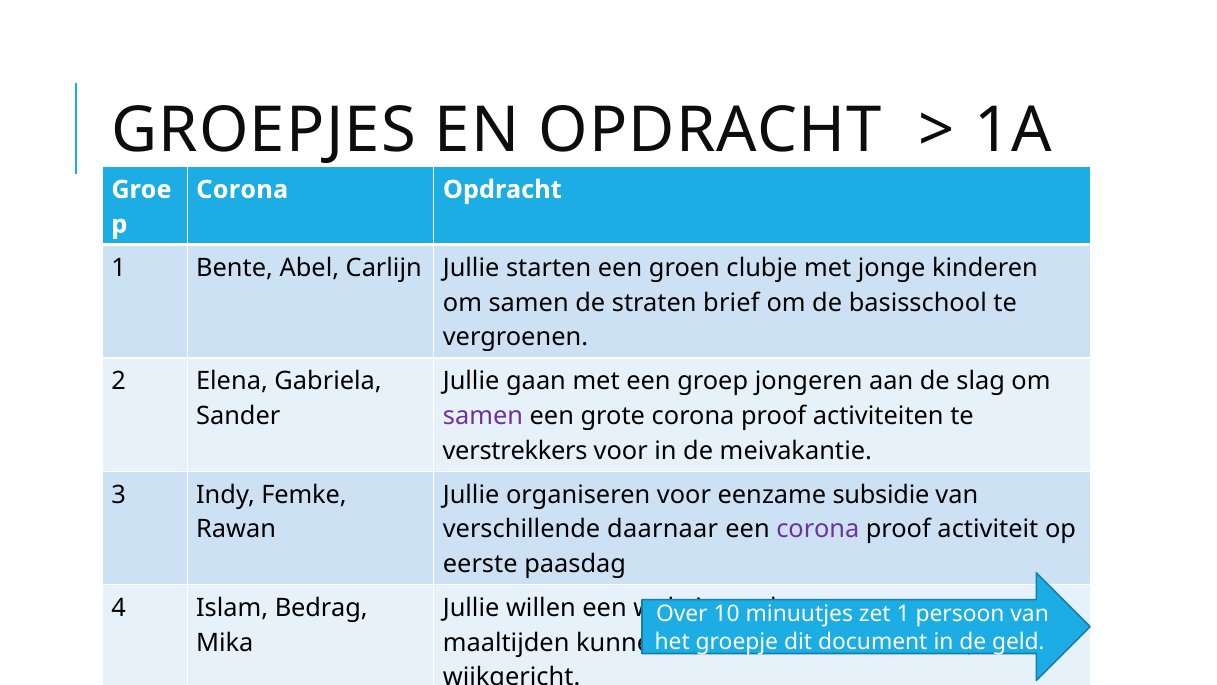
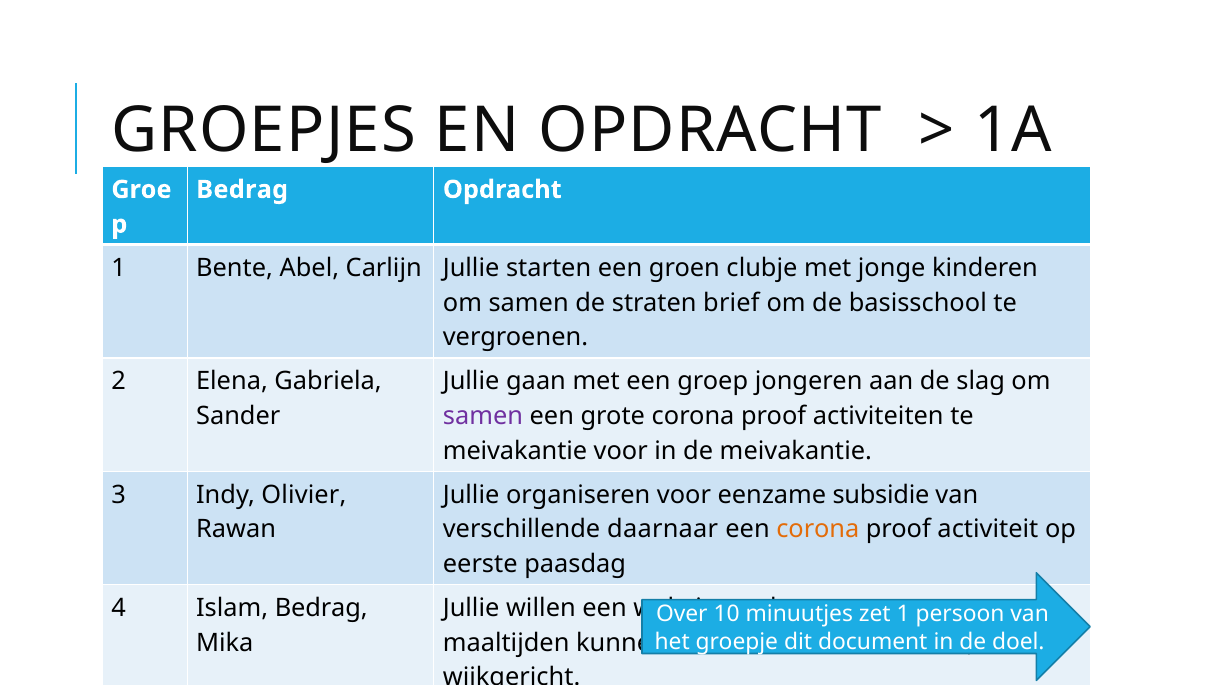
Corona: Corona -> Bedrag (242, 189)
verstrekkers: verstrekkers -> meivakantie (515, 451)
Femke: Femke -> Olivier (304, 494)
corona colour: purple -> orange (818, 529)
geld: geld -> doel (1018, 641)
